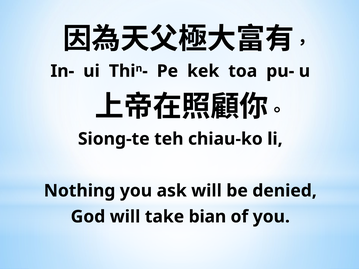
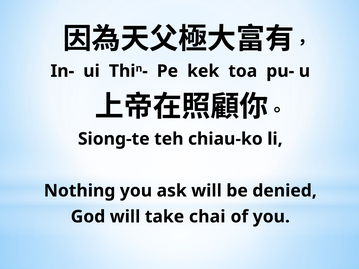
bian: bian -> chai (207, 217)
